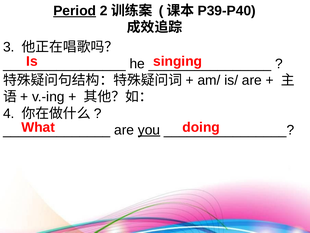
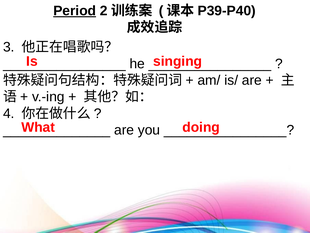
you underline: present -> none (149, 130)
